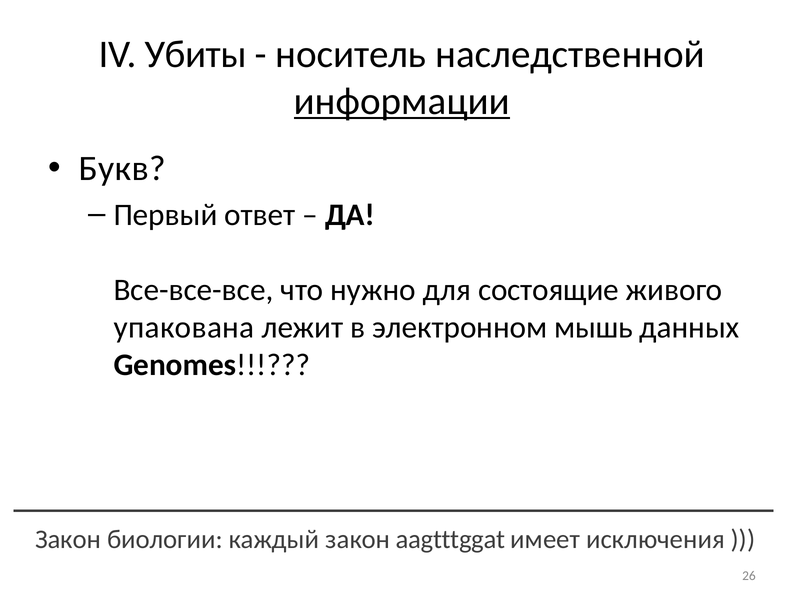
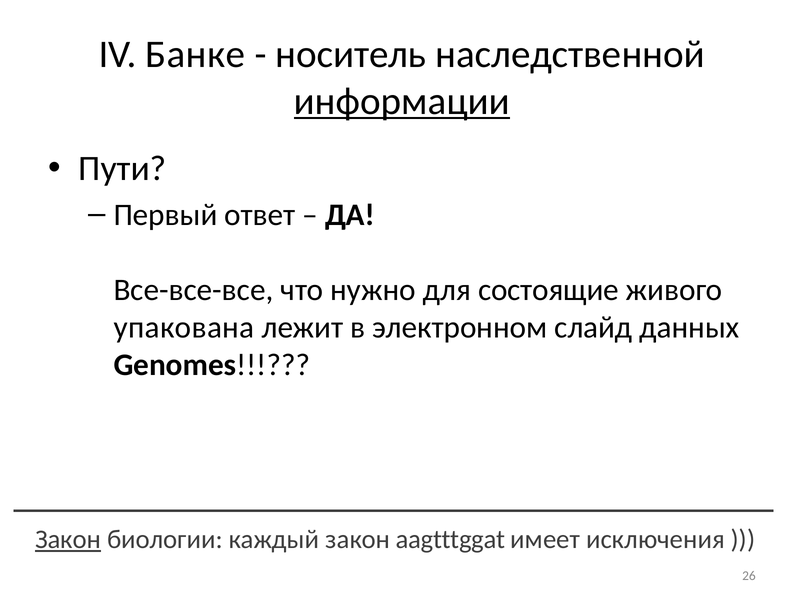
Убиты: Убиты -> Банке (195, 54)
Букв: Букв -> Пути (122, 169)
мышь: мышь -> слайд (593, 327)
Закон underline: none -> present (68, 539)
